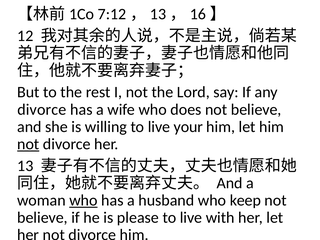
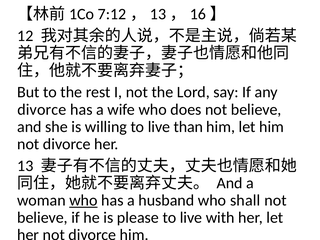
your: your -> than (188, 127)
not underline: present -> none (28, 144)
keep: keep -> shall (245, 200)
